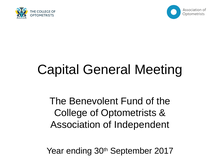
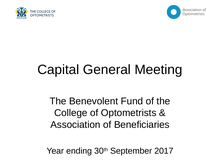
Independent: Independent -> Beneficiaries (142, 125)
